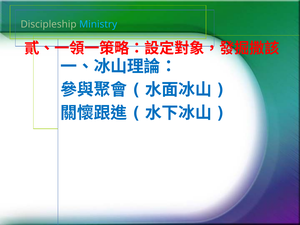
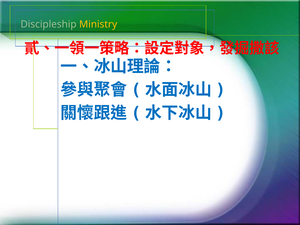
Ministry colour: light blue -> yellow (98, 24)
